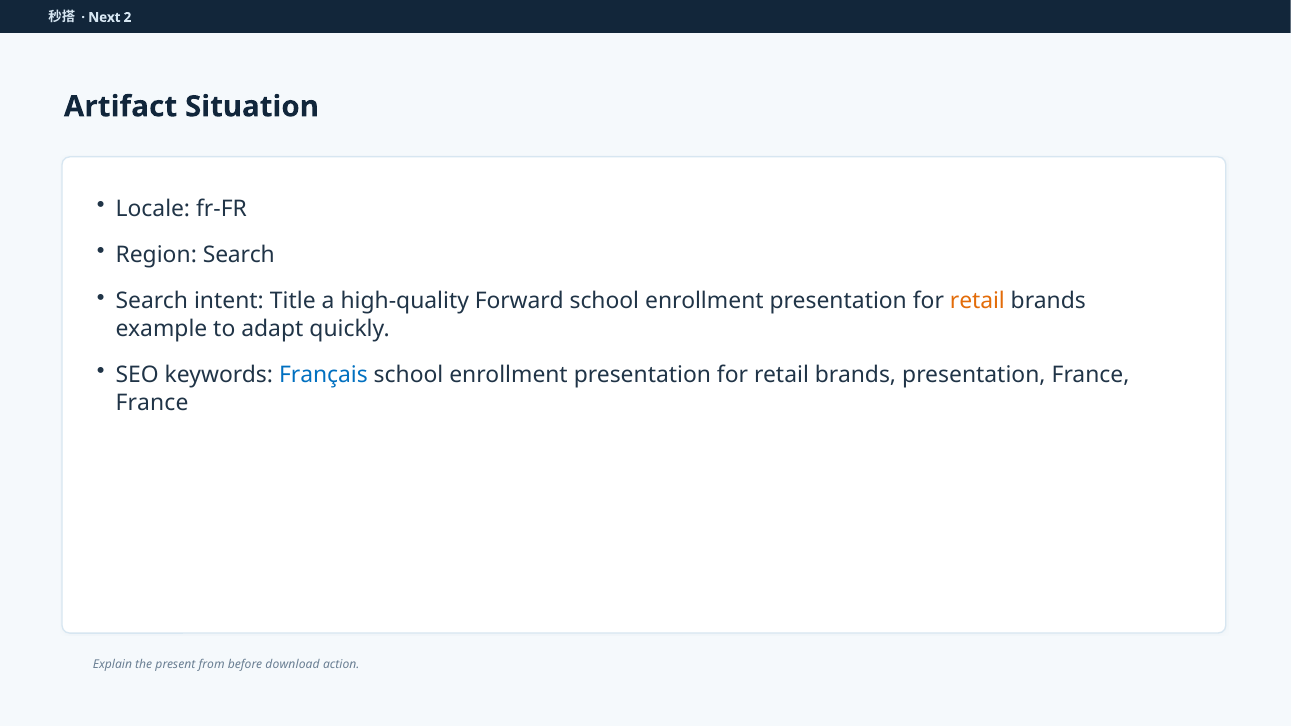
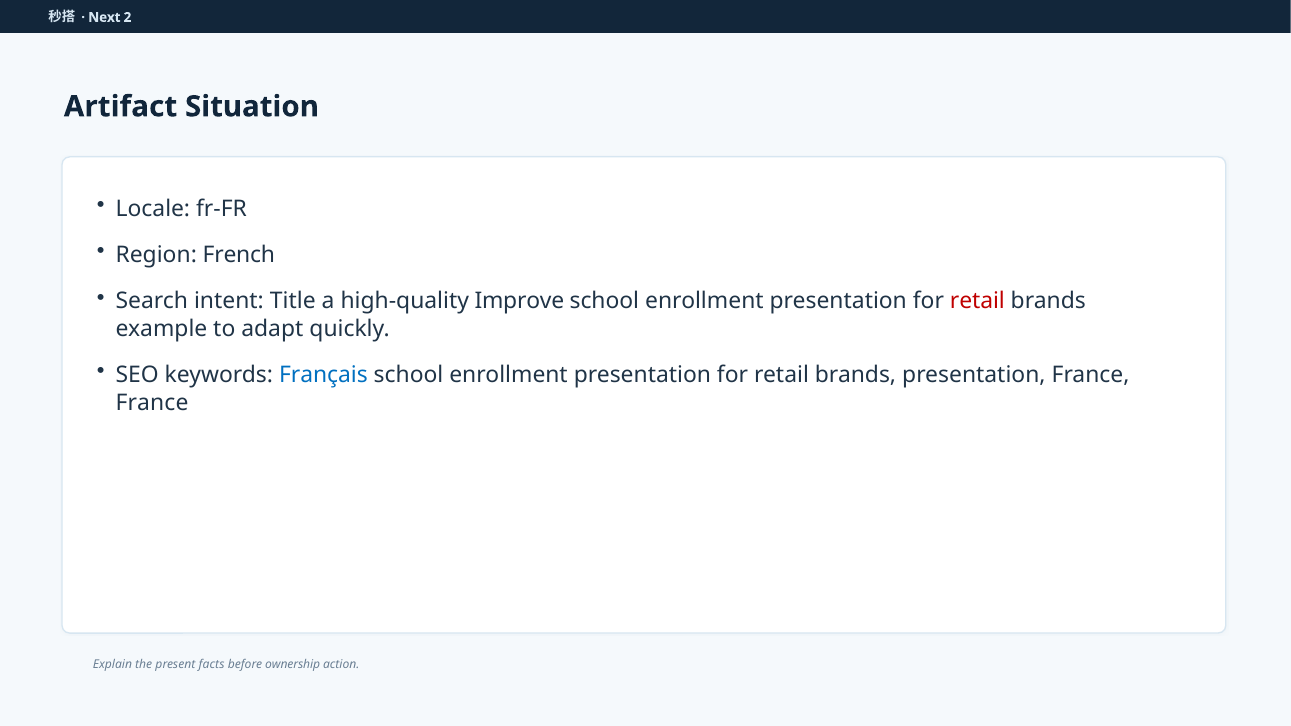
Region Search: Search -> French (239, 255)
Forward: Forward -> Improve (519, 301)
retail colour: orange -> red (977, 301)
from: from -> facts (212, 665)
download: download -> ownership (293, 665)
